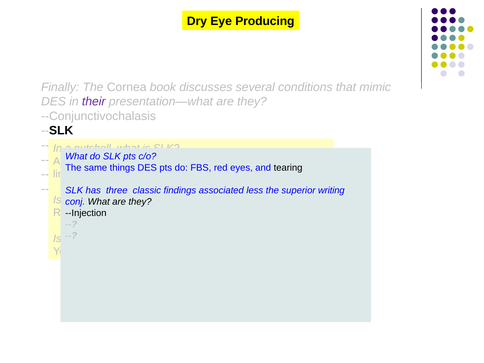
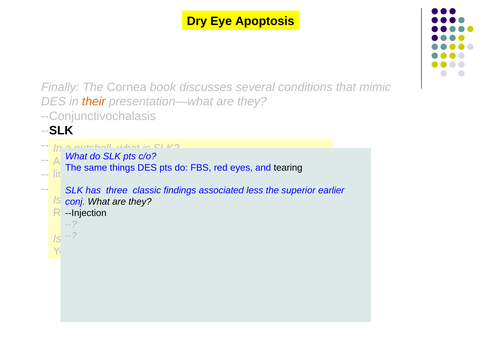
Producing: Producing -> Apoptosis (265, 21)
their colour: purple -> orange (94, 102)
writing: writing -> earlier (331, 190)
